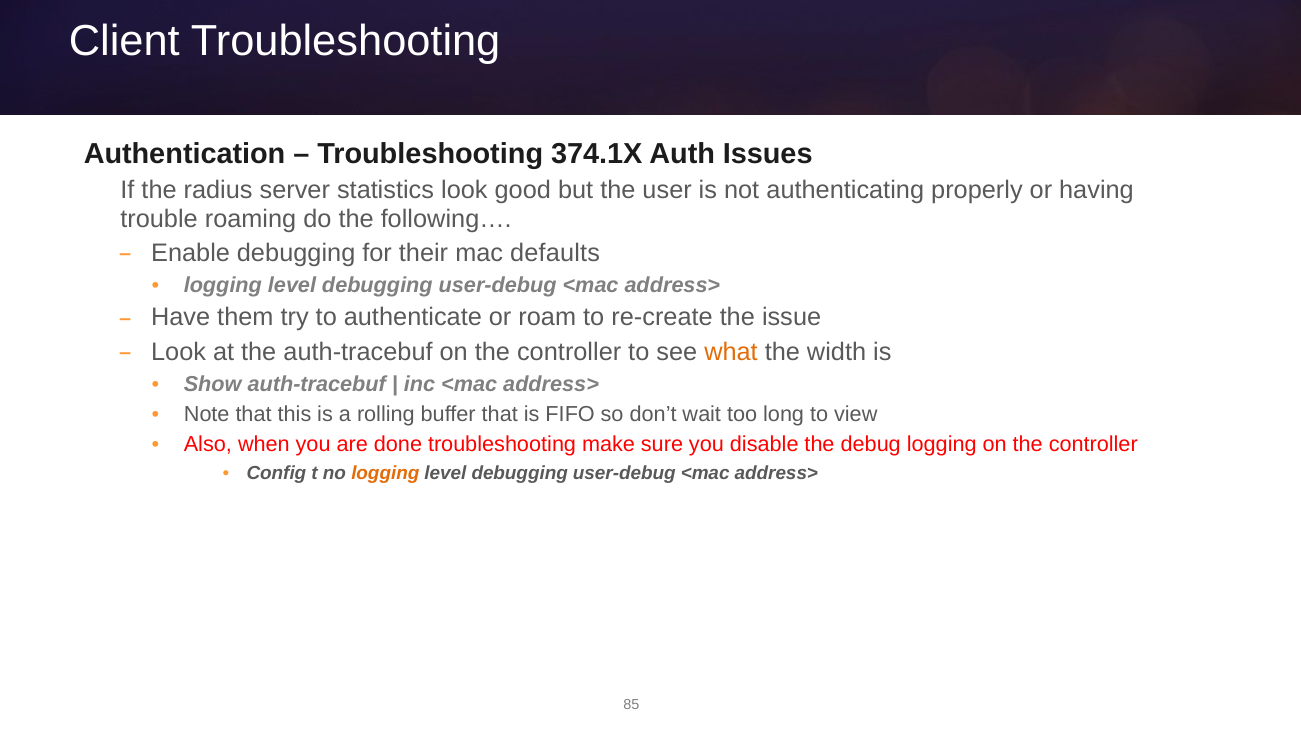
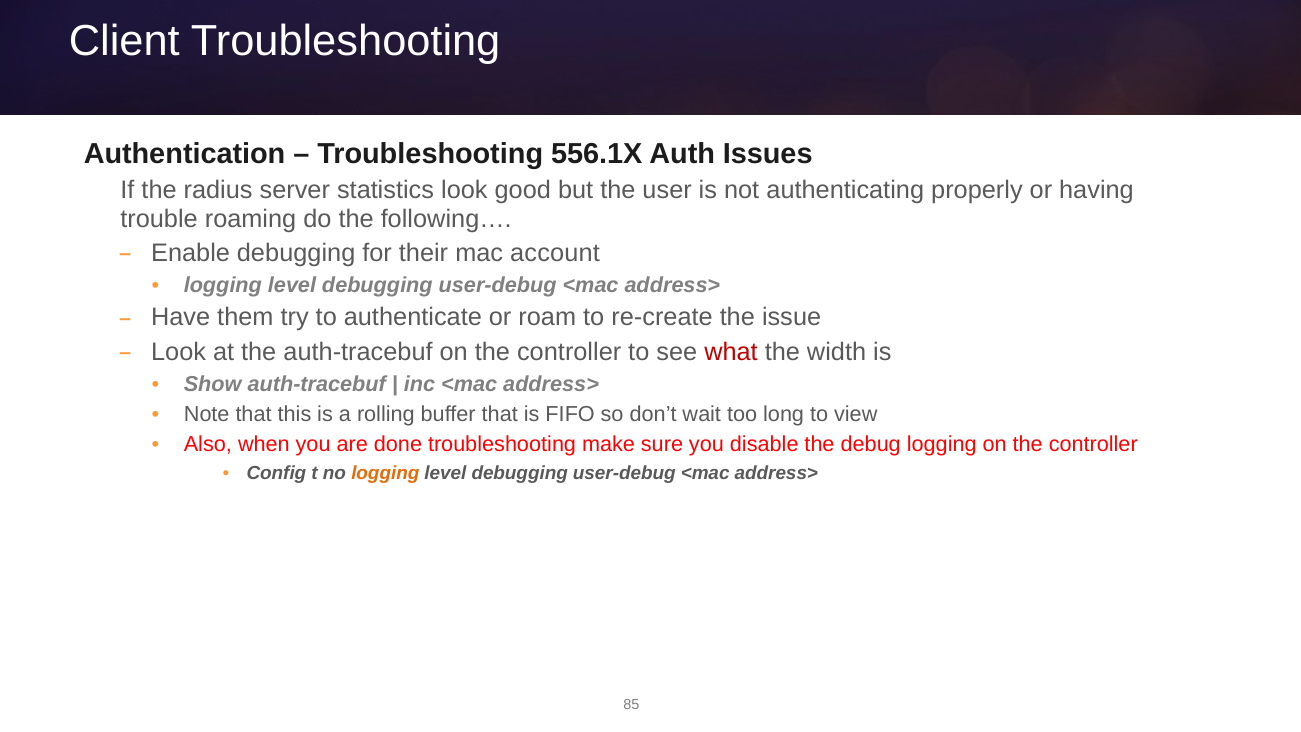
374.1X: 374.1X -> 556.1X (597, 154)
defaults: defaults -> account (555, 253)
what colour: orange -> red (731, 352)
